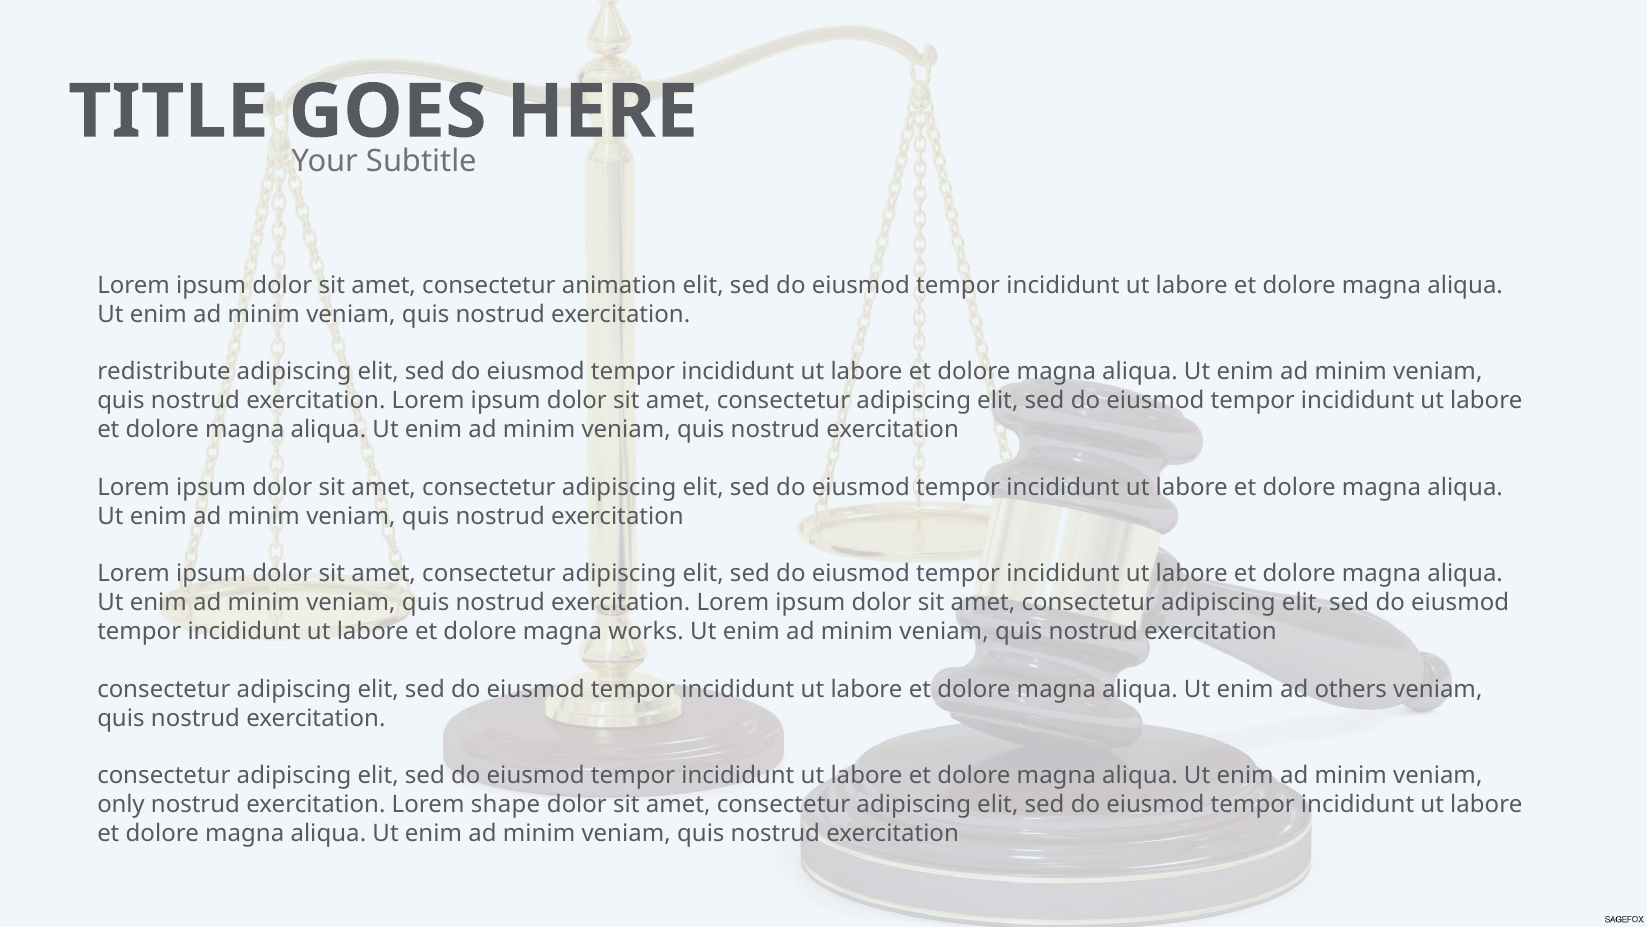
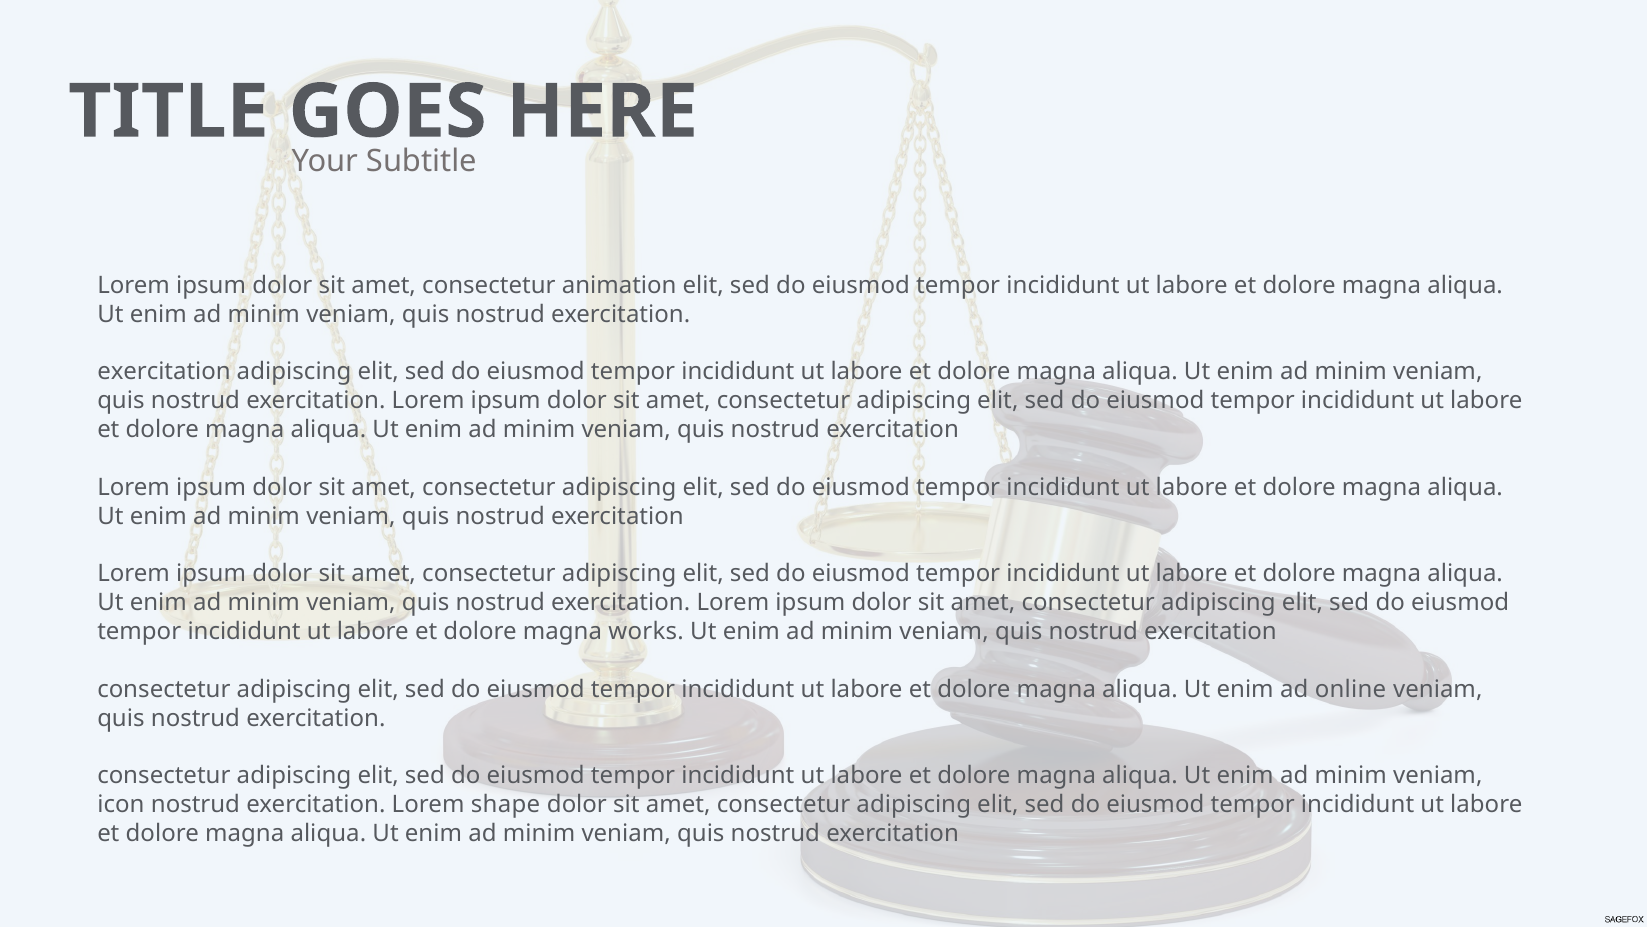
redistribute: redistribute -> exercitation (164, 372)
others: others -> online (1351, 689)
only: only -> icon (121, 804)
